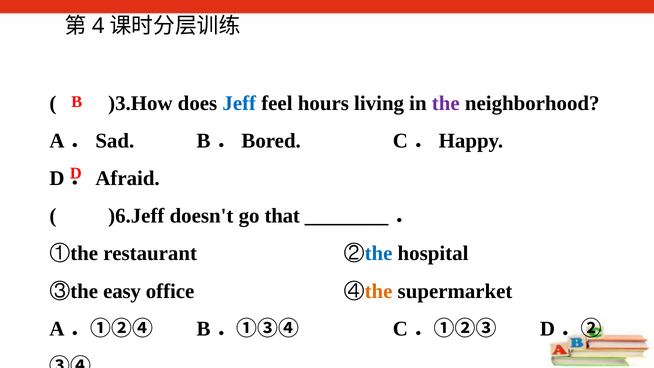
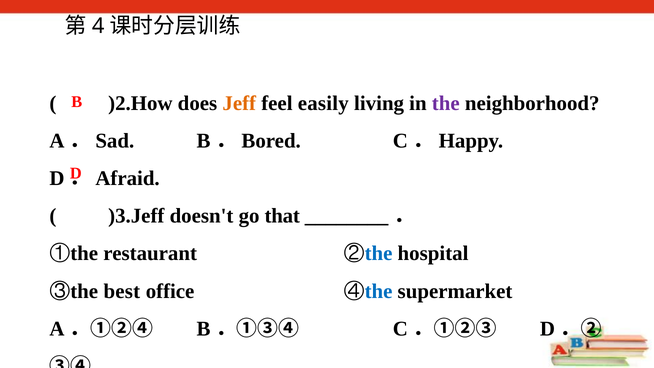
)3.How: )3.How -> )2.How (140, 103)
Jeff colour: blue -> orange (239, 103)
hours: hours -> easily (323, 103)
)6.Jeff: )6.Jeff -> )3.Jeff (136, 216)
easy: easy -> best (122, 291)
the colour: orange -> blue (379, 291)
